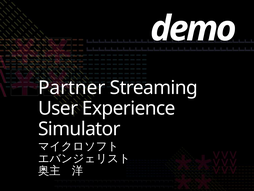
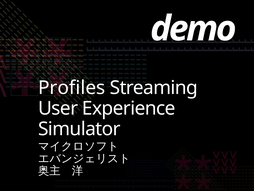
Partner: Partner -> Profiles (72, 88)
